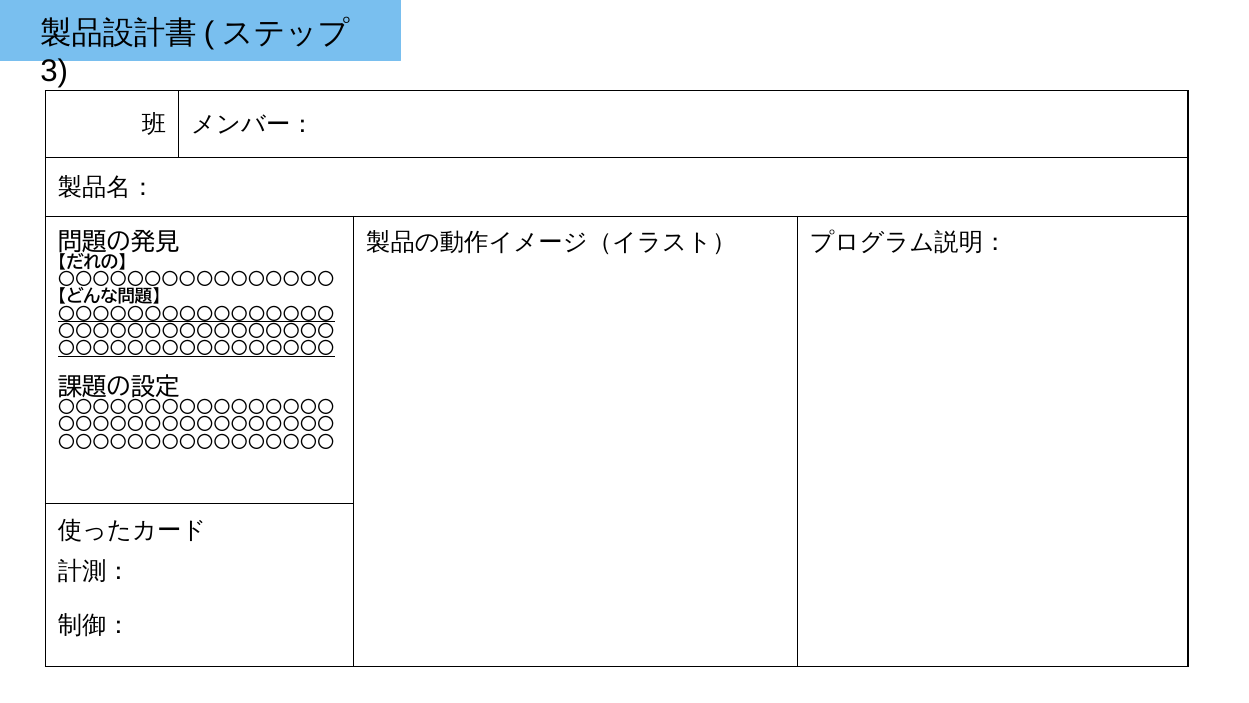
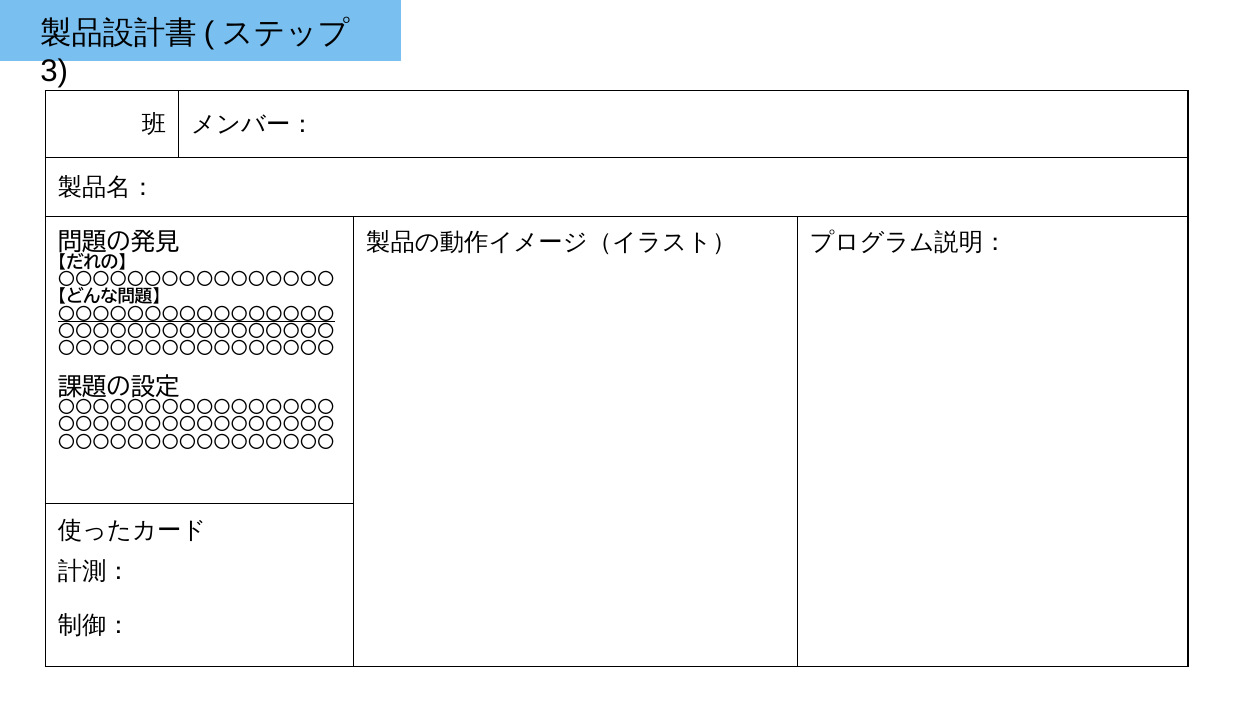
〇〇〇〇〇〇〇〇〇〇〇〇〇〇〇〇 underline: present -> none (196, 349)
